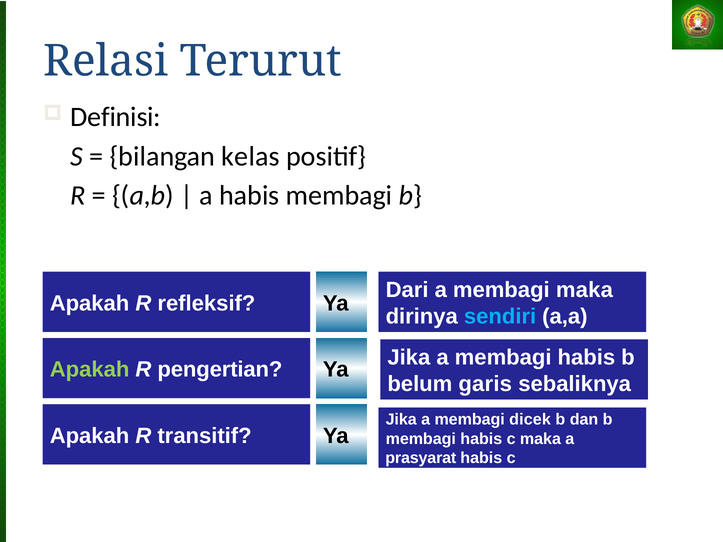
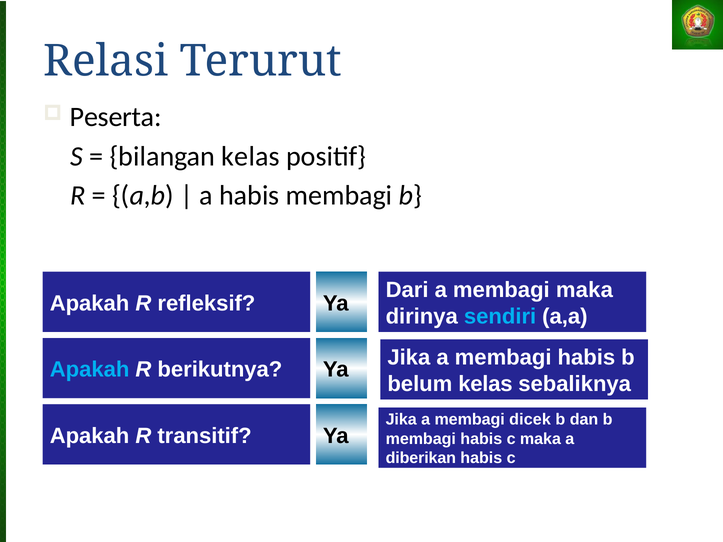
Definisi: Definisi -> Peserta (116, 117)
Apakah colour: light green -> light blue (90, 370)
pengertian: pengertian -> berikutnya (220, 370)
belum garis: garis -> kelas (485, 384)
prasyarat: prasyarat -> diberikan (421, 458)
